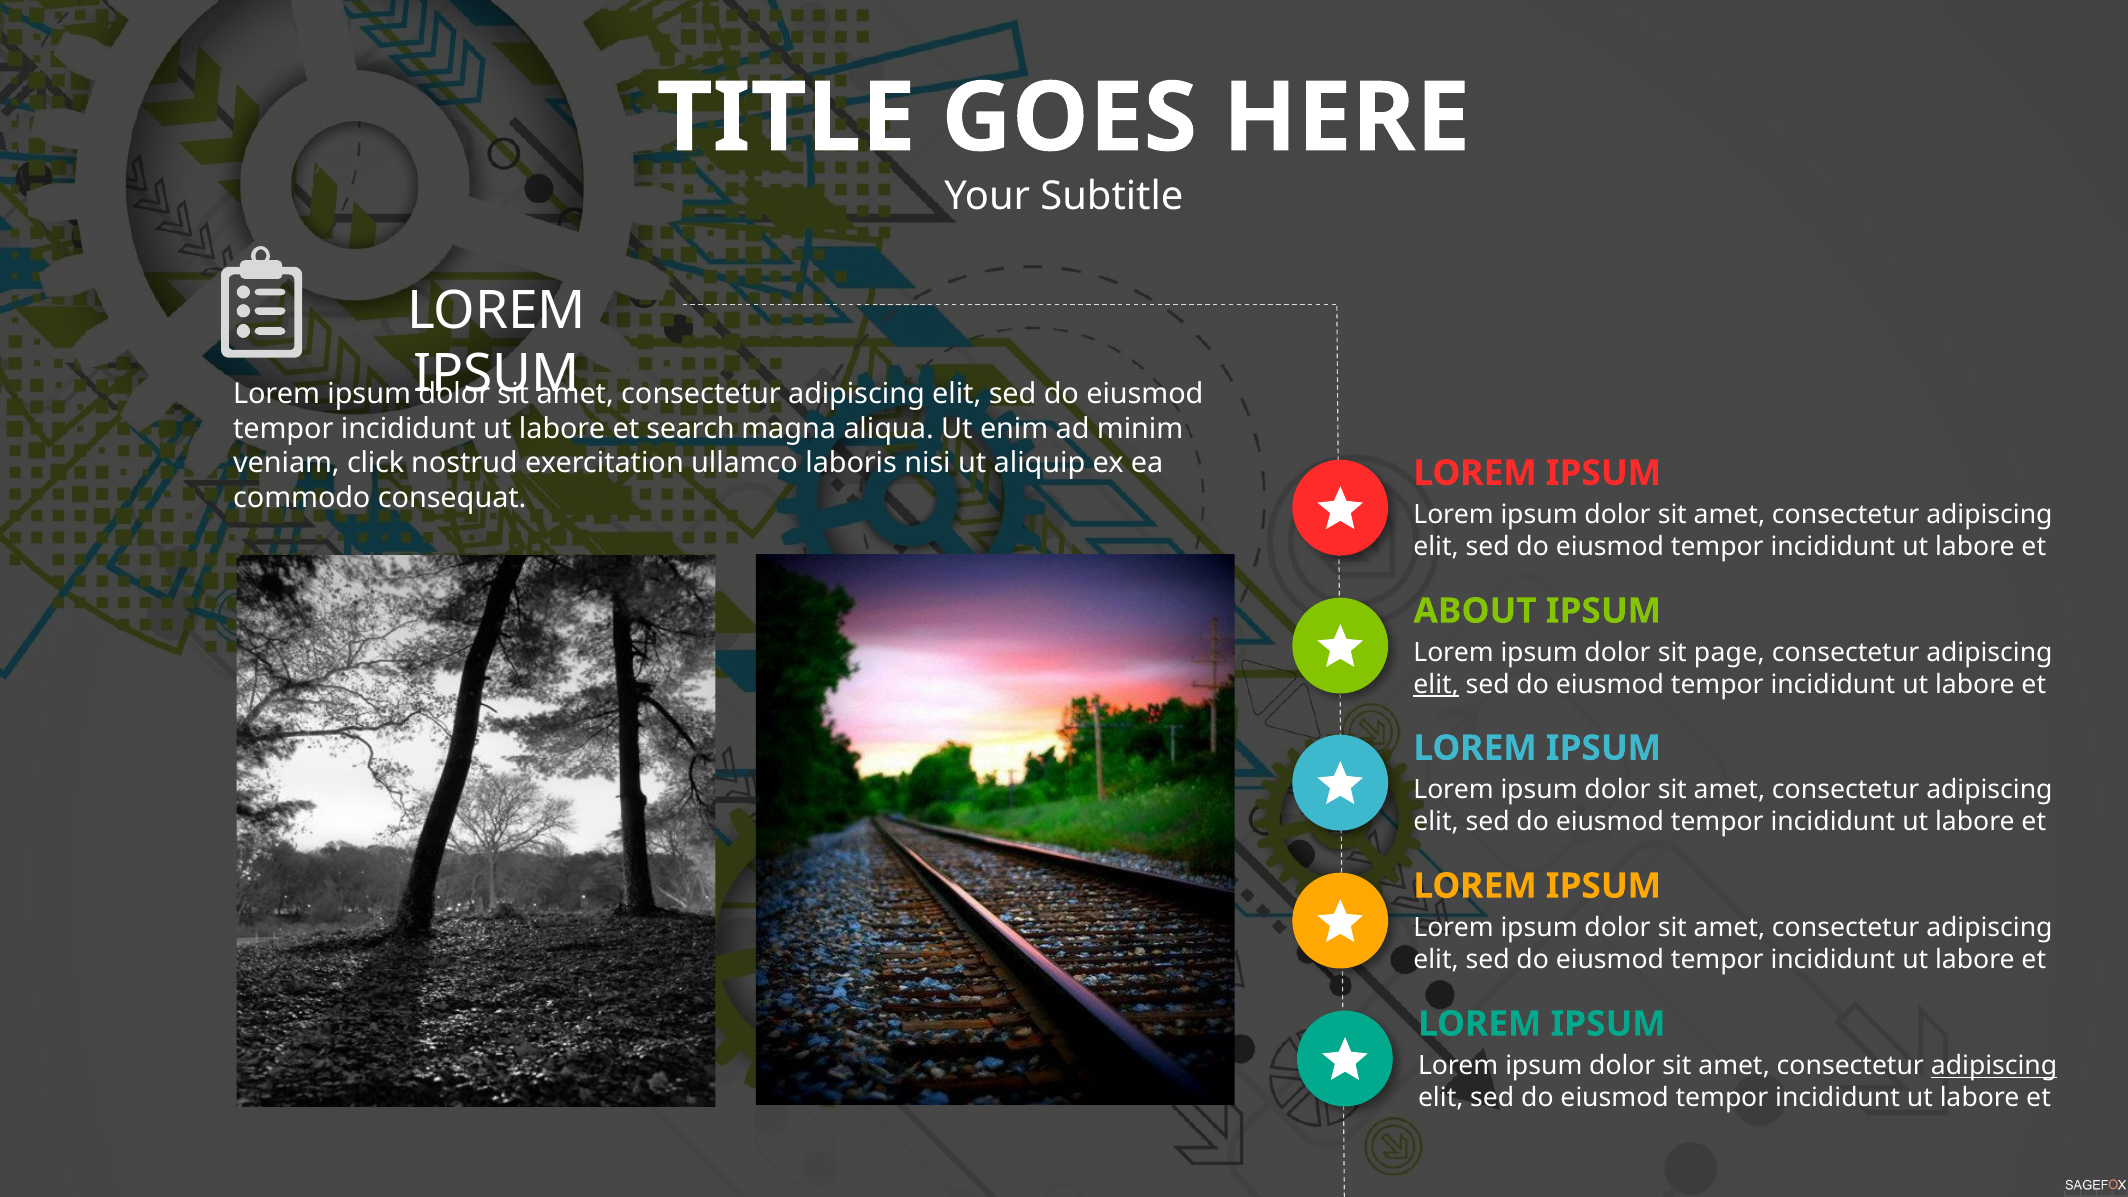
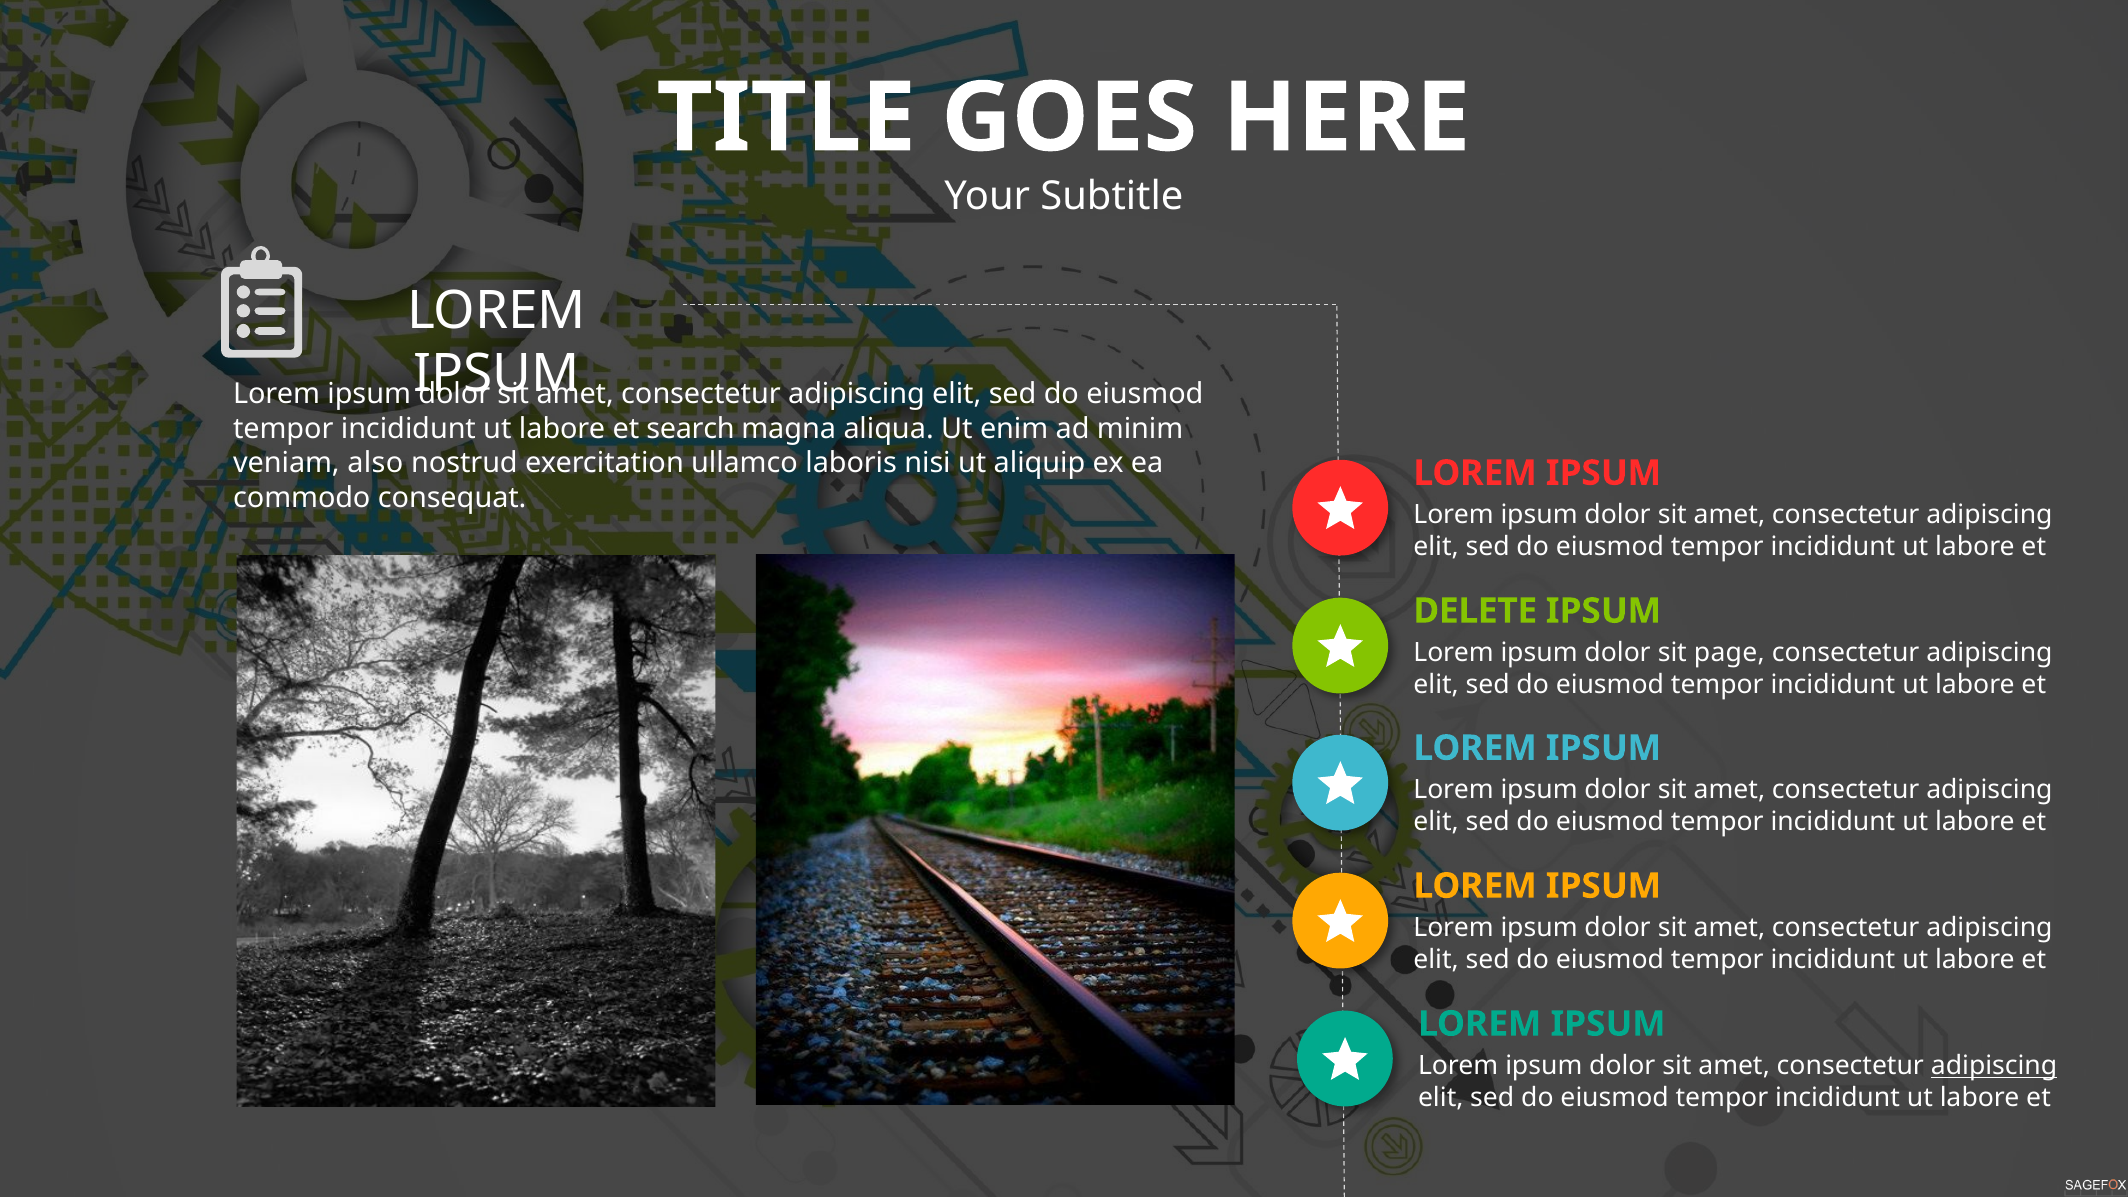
click: click -> also (375, 463)
ABOUT: ABOUT -> DELETE (1475, 611)
elit underline: present -> none (1436, 685)
